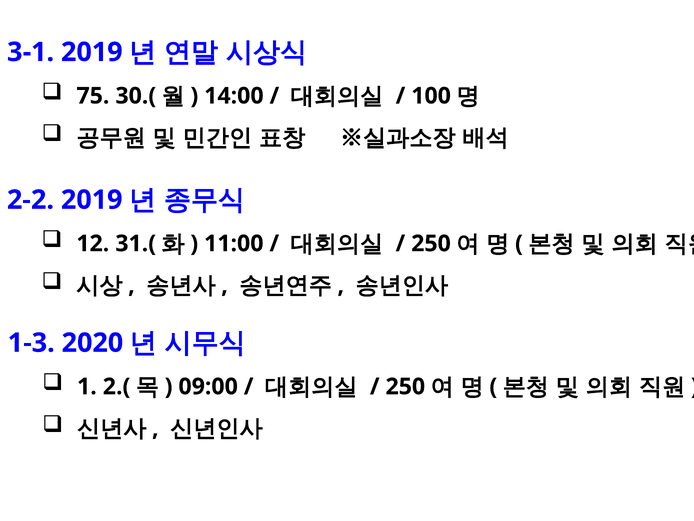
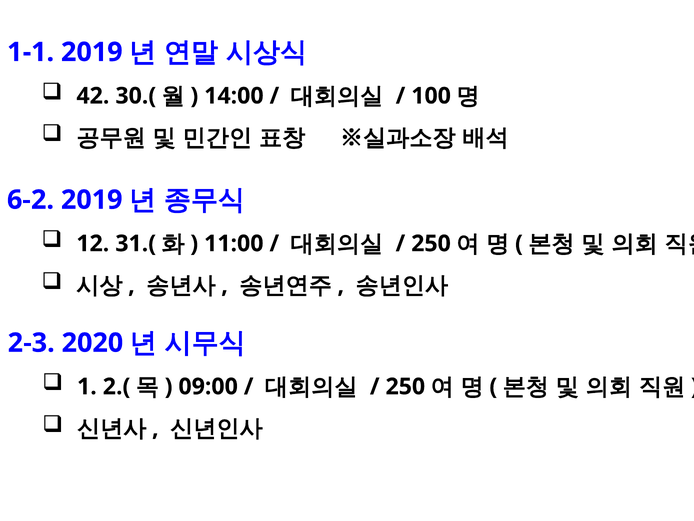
3-1: 3-1 -> 1-1 (31, 52)
75: 75 -> 42 (93, 96)
2-2: 2-2 -> 6-2 (30, 200)
1-3: 1-3 -> 2-3 (31, 343)
